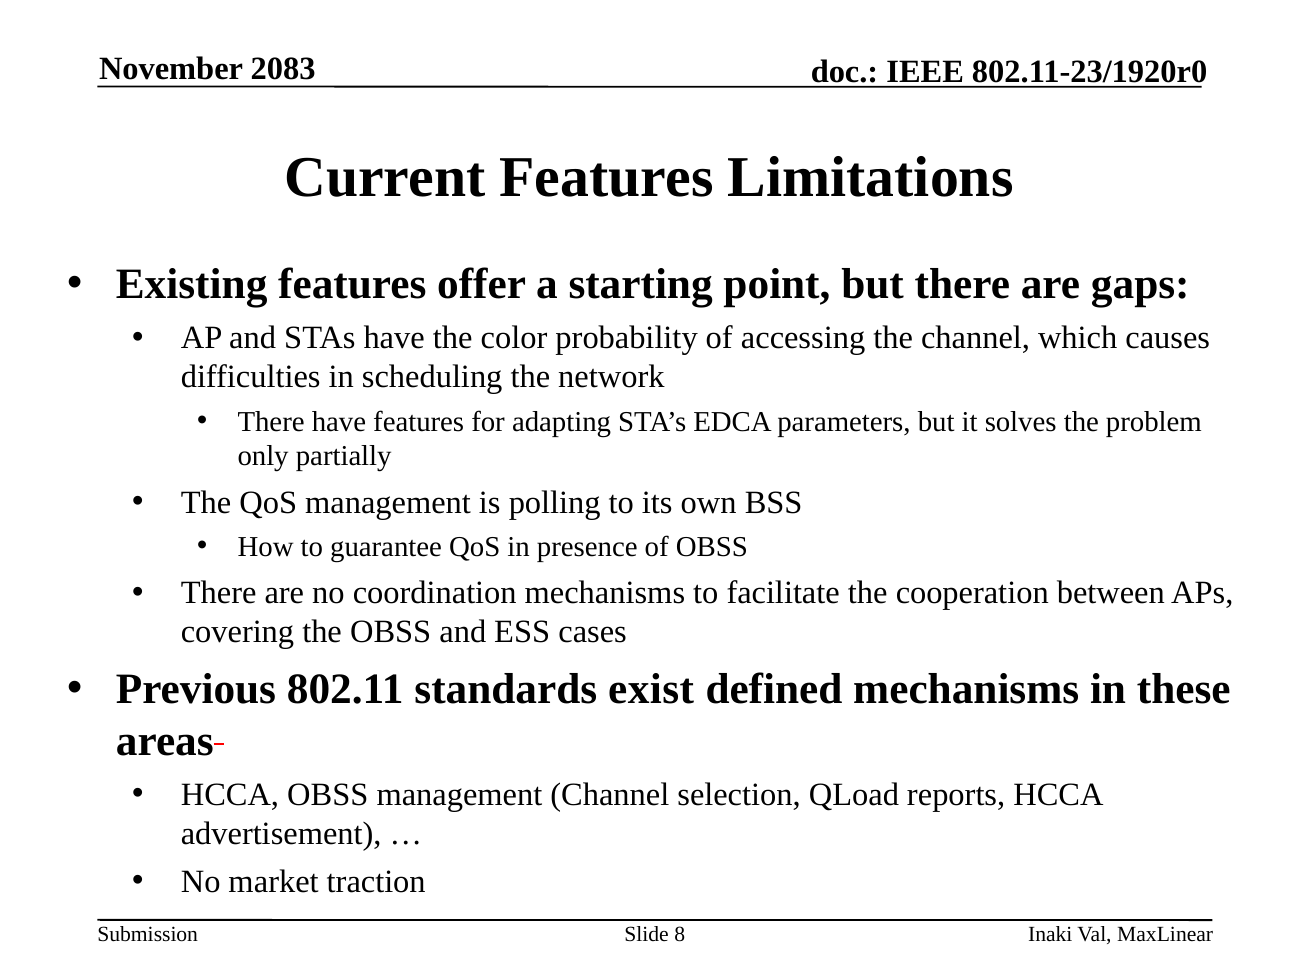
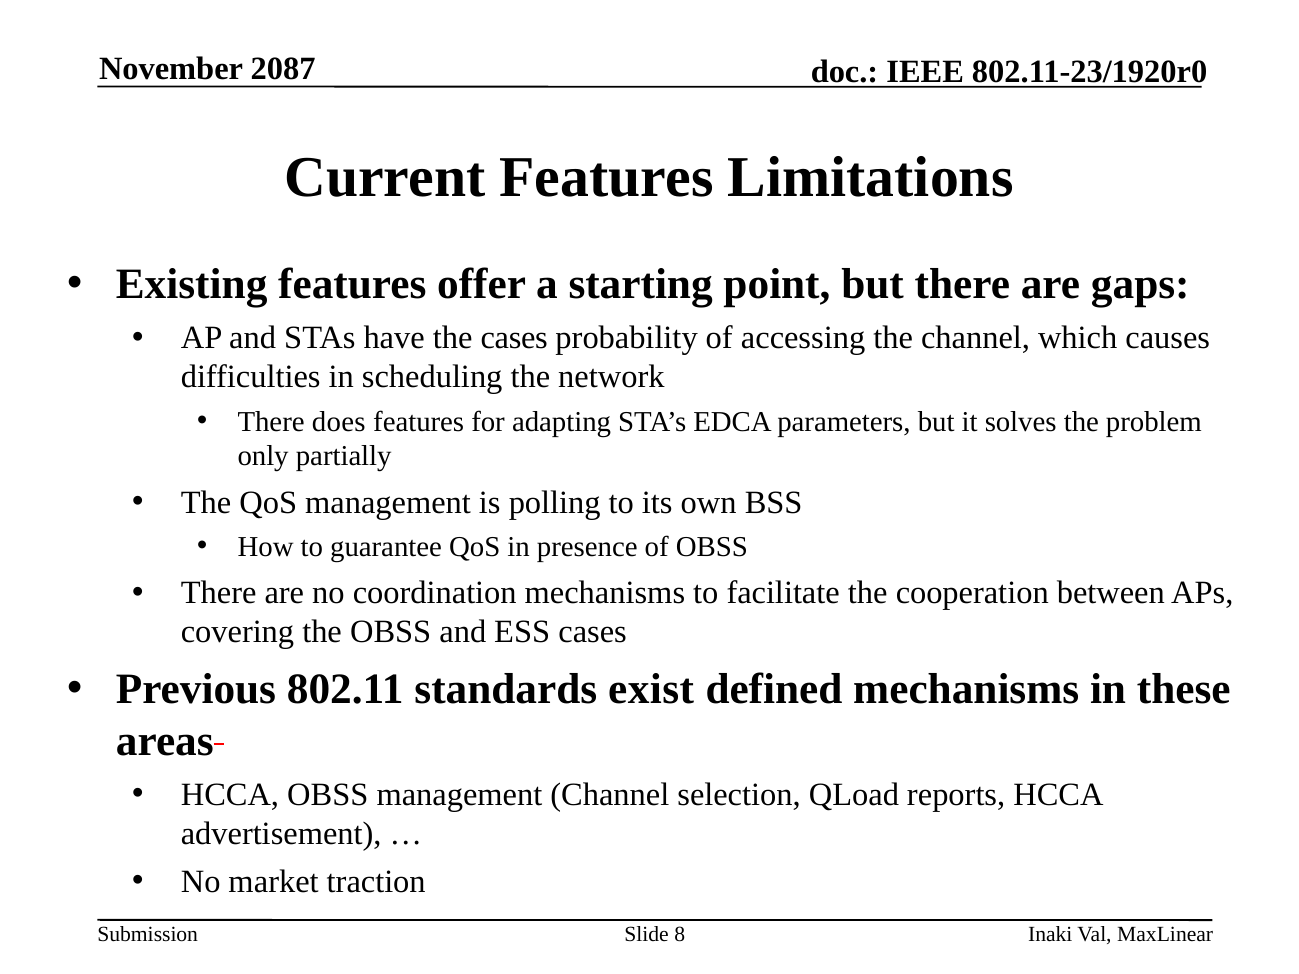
2083: 2083 -> 2087 (283, 69)
the color: color -> cases (514, 338)
There have: have -> does (339, 422)
